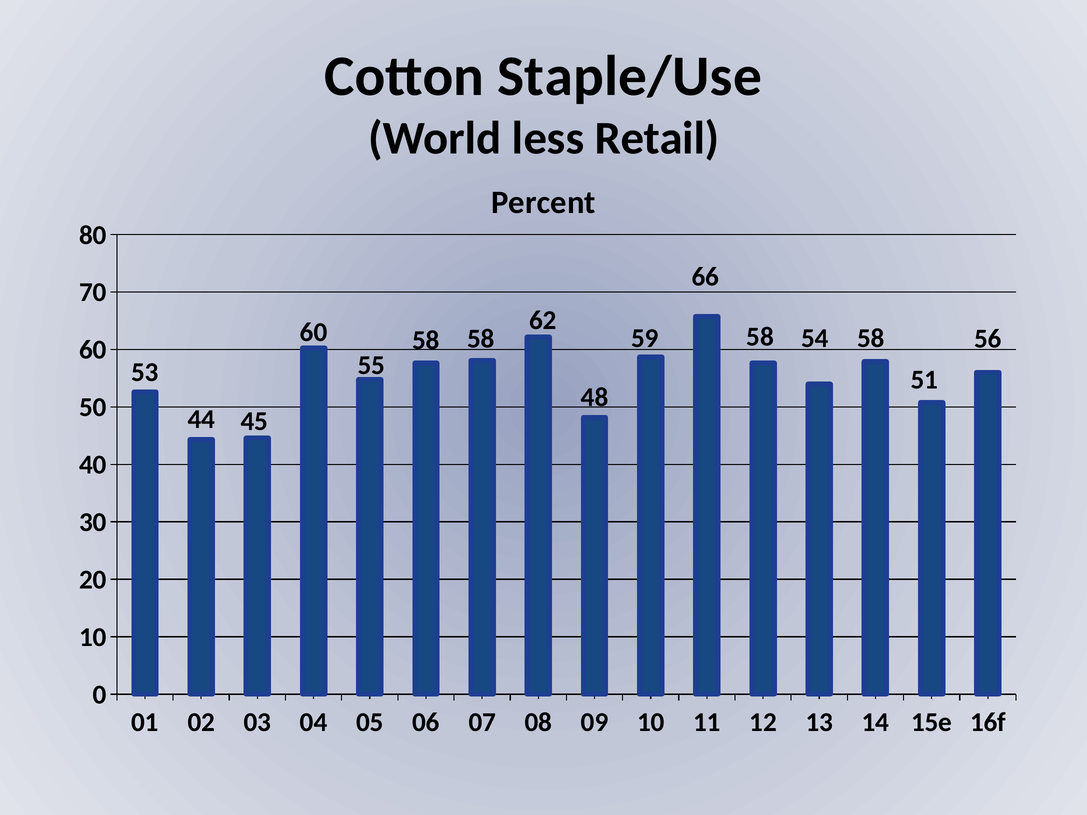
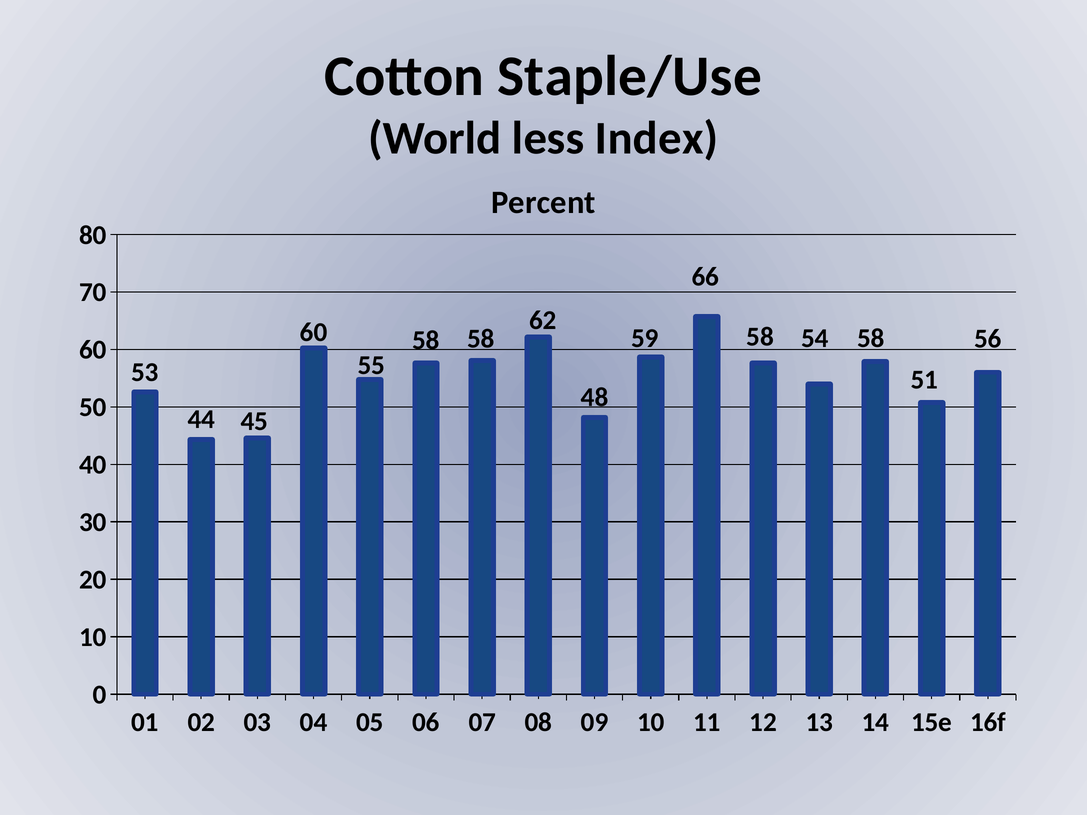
Retail: Retail -> Index (657, 138)
